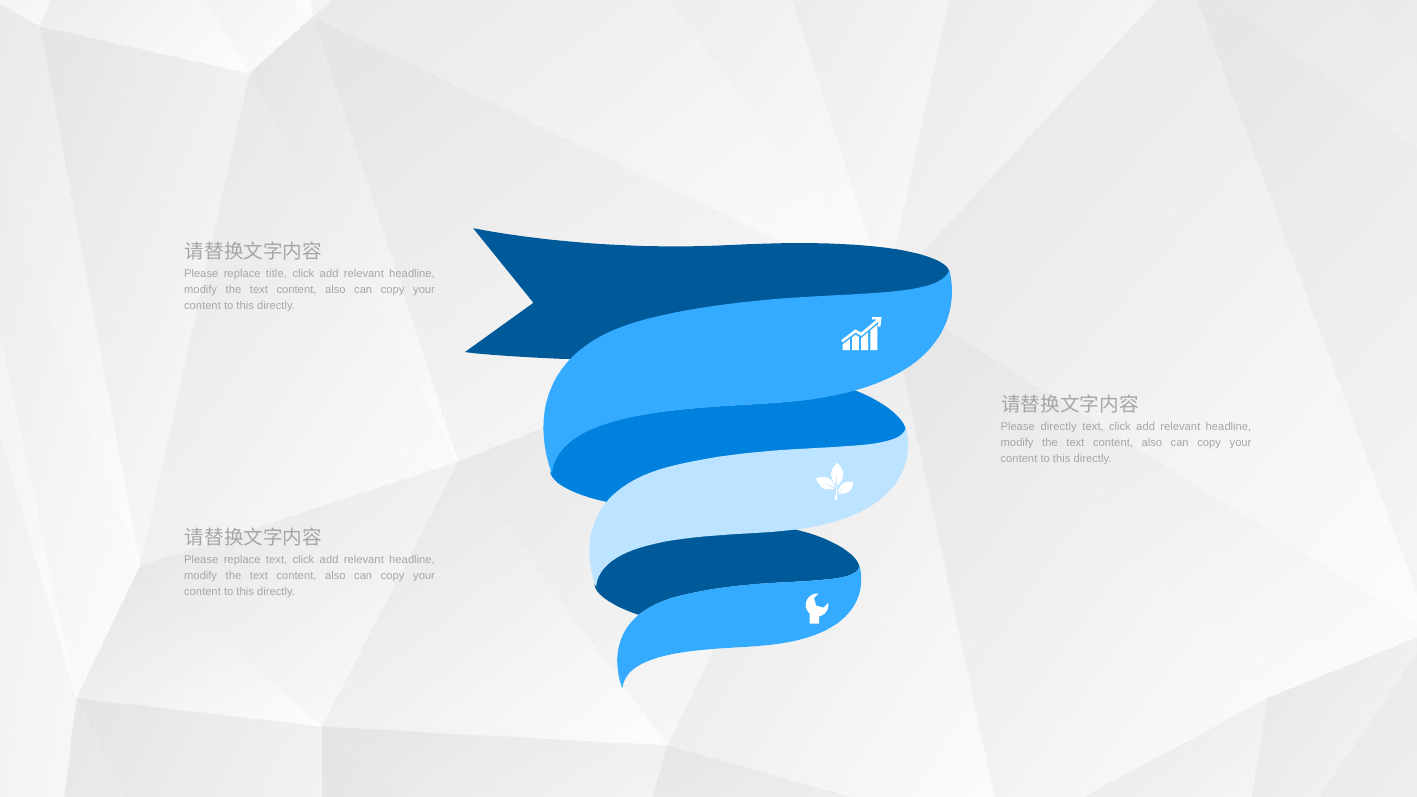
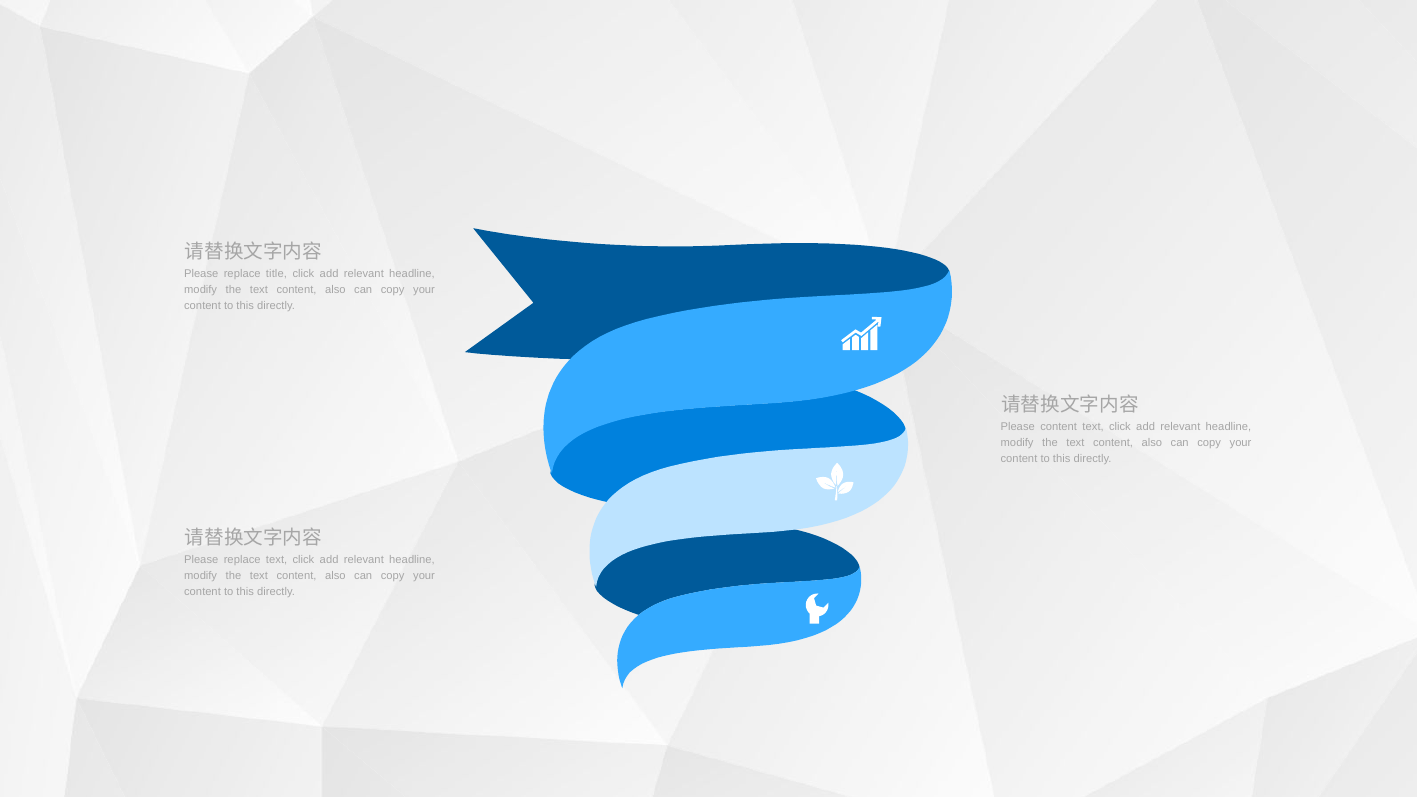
Please directly: directly -> content (1059, 427)
